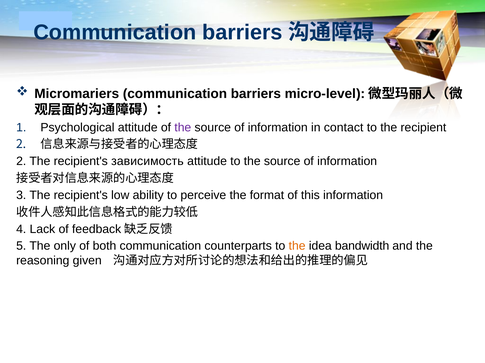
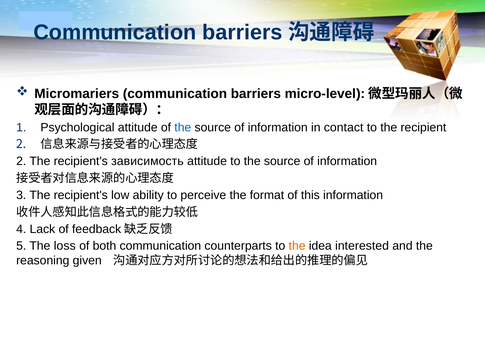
the colour: purple -> blue (183, 128)
only: only -> loss (65, 246)
bandwidth: bandwidth -> interested (362, 246)
